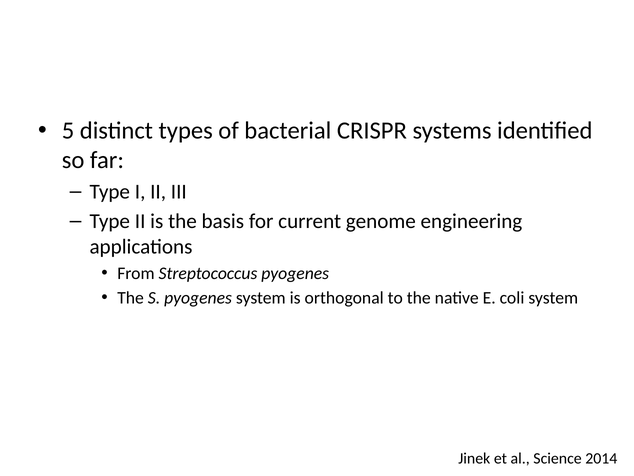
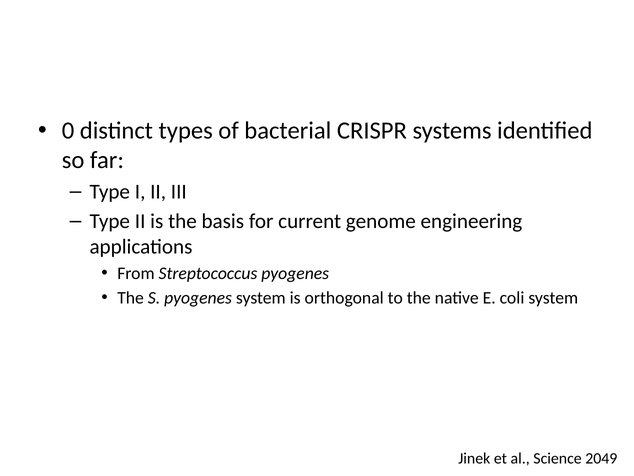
5: 5 -> 0 (68, 131)
2014: 2014 -> 2049 (601, 458)
